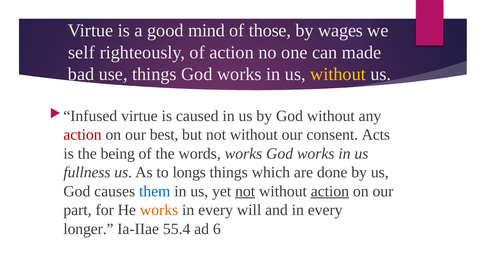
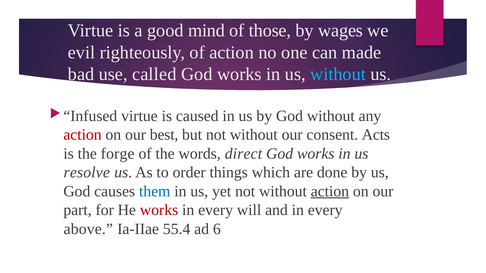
self: self -> evil (82, 52)
use things: things -> called (154, 74)
without colour: yellow -> light blue (338, 74)
being: being -> forge (118, 154)
words works: works -> direct (243, 154)
fullness: fullness -> resolve (87, 173)
longs: longs -> order (189, 173)
not underline: present -> none (245, 191)
works colour: orange -> red (159, 210)
longer: longer -> above (88, 229)
